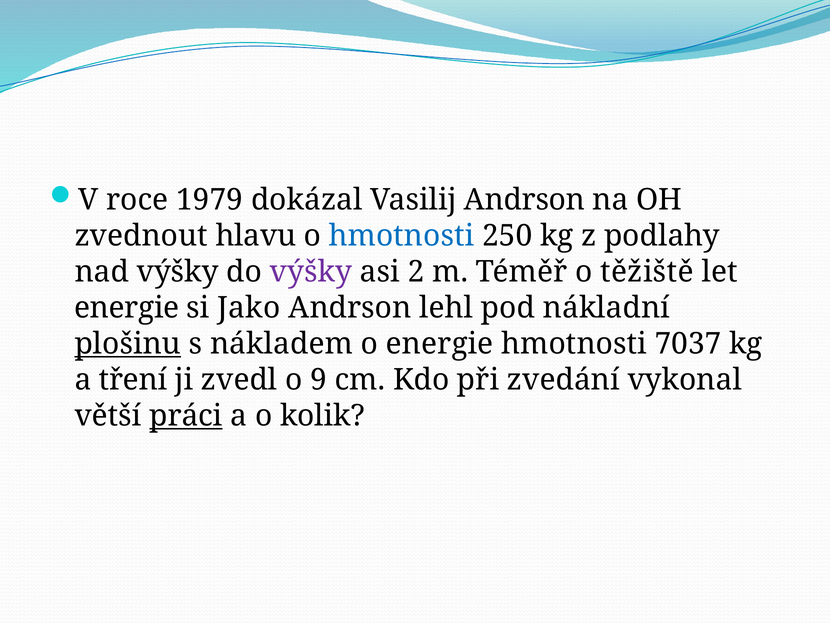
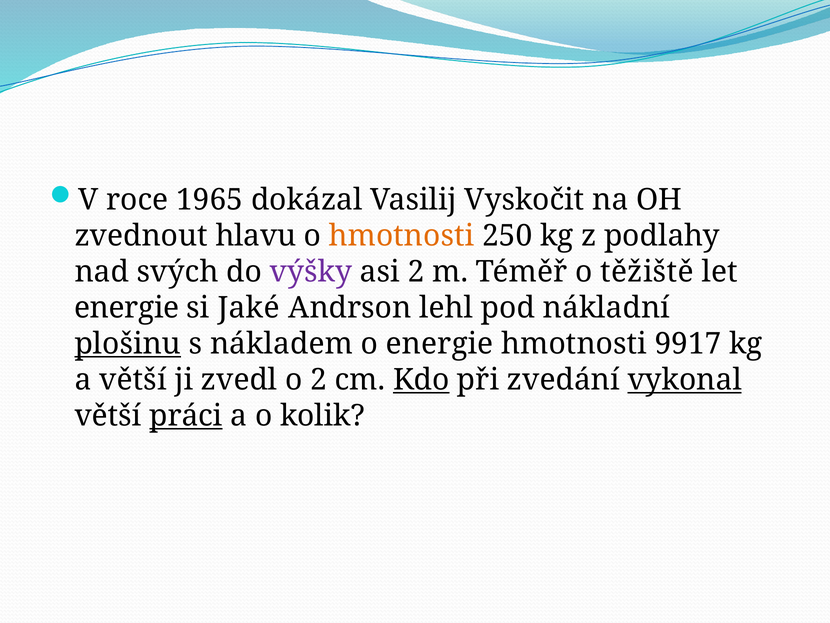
1979: 1979 -> 1965 (210, 200)
Vasilij Andrson: Andrson -> Vyskočit (525, 200)
hmotnosti colour: blue -> orange (402, 236)
nad výšky: výšky -> svých (178, 272)
Jako: Jako -> Jaké (249, 308)
7037: 7037 -> 9917 (688, 344)
a tření: tření -> větší (133, 380)
o 9: 9 -> 2 (319, 380)
Kdo underline: none -> present (421, 380)
vykonal underline: none -> present (685, 380)
